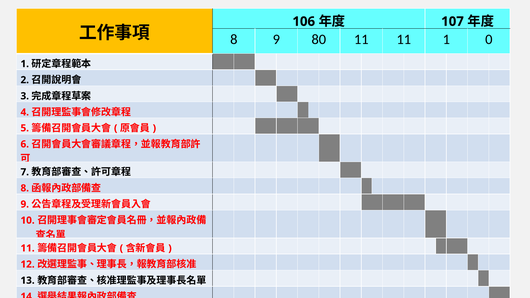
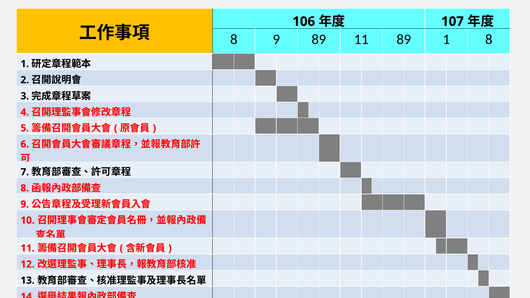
9 80: 80 -> 89 (319, 39)
11 11: 11 -> 89 (404, 39)
1 0: 0 -> 8 (489, 39)
